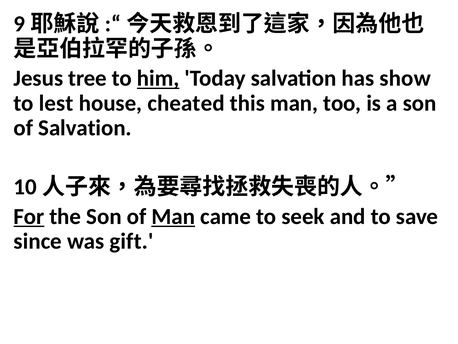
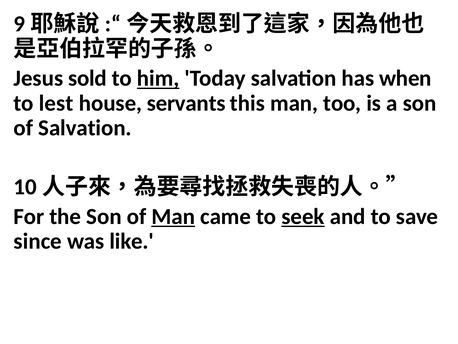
tree: tree -> sold (88, 78)
show: show -> when (405, 78)
cheated: cheated -> servants (186, 103)
For underline: present -> none (29, 216)
seek underline: none -> present (303, 216)
gift: gift -> like (132, 241)
